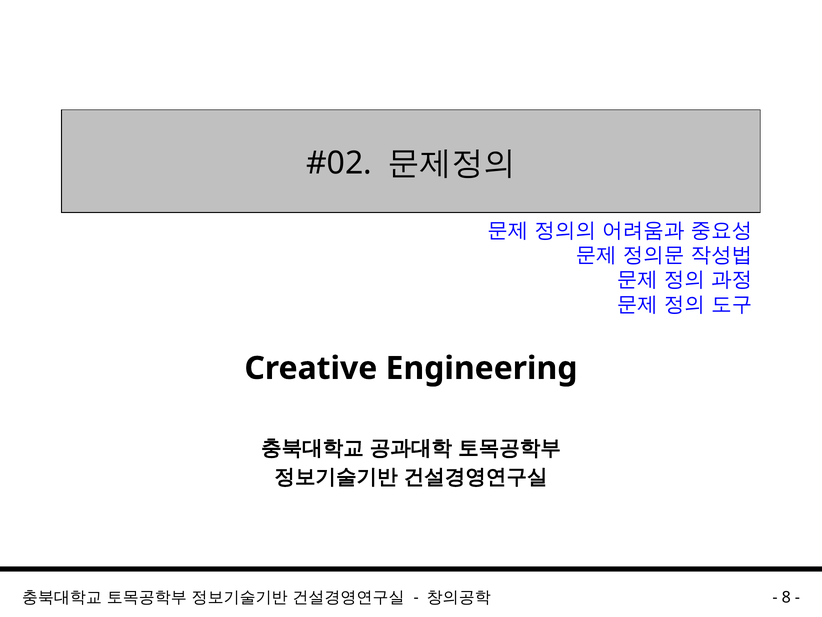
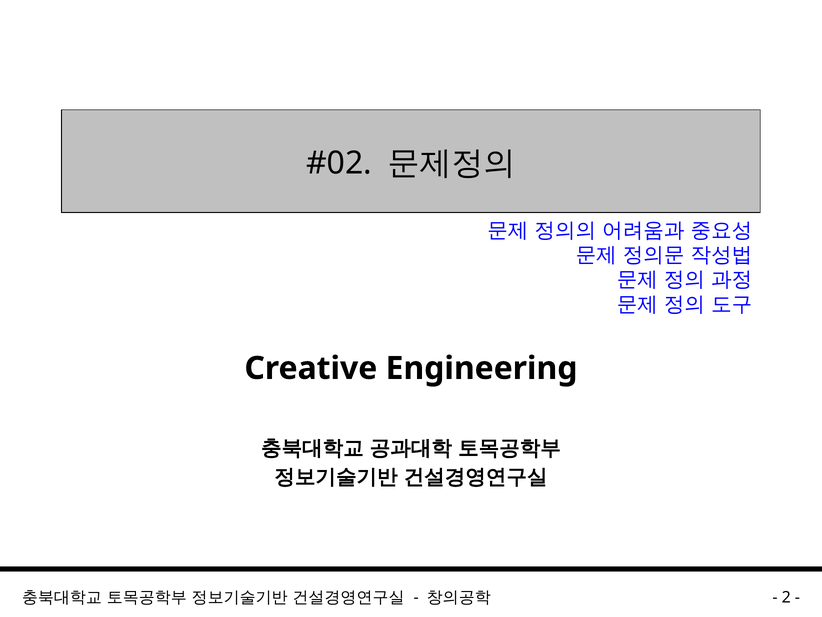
8: 8 -> 2 (786, 597)
